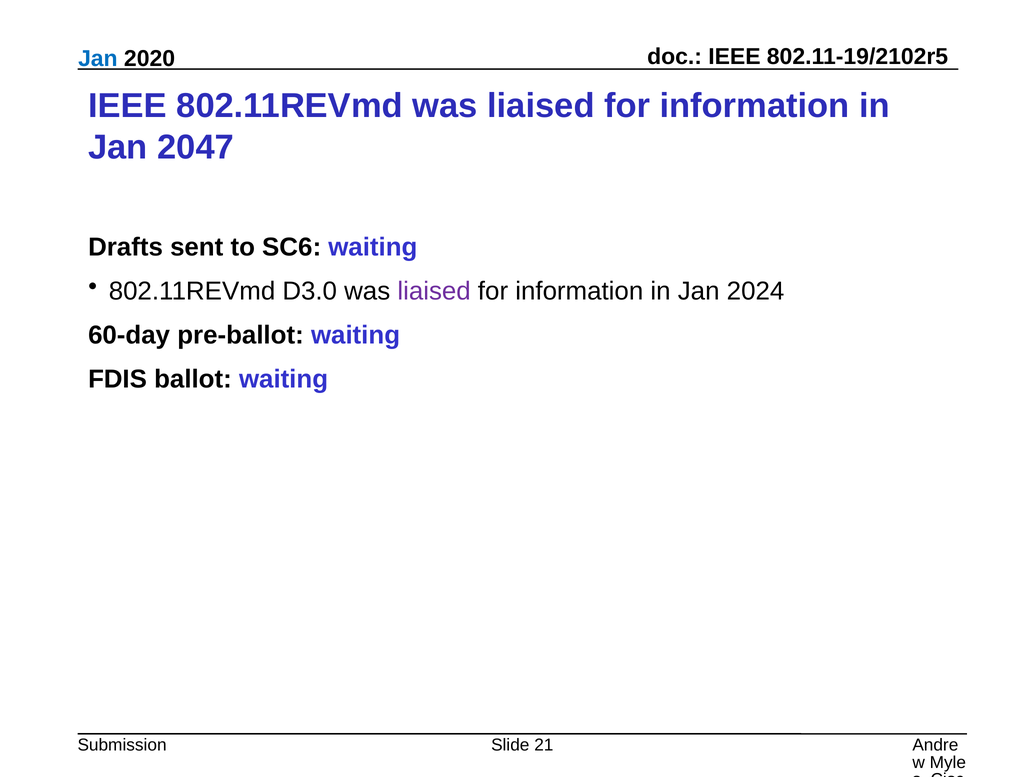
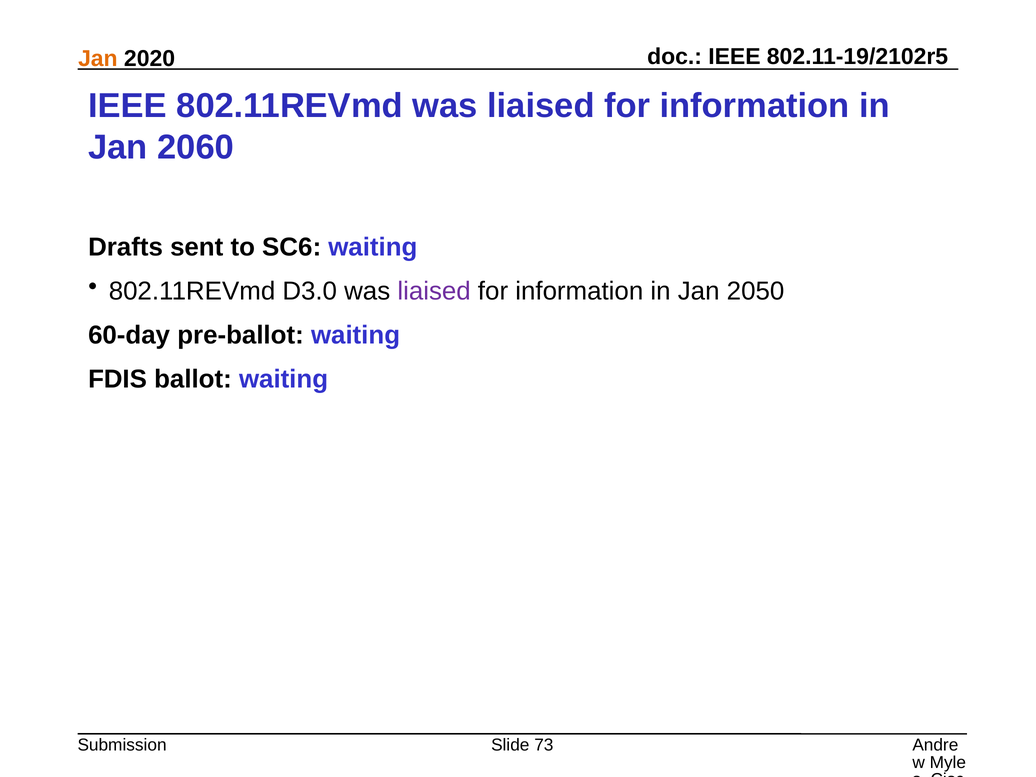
Jan colour: blue -> orange (98, 59)
2047: 2047 -> 2060 (196, 148)
2024: 2024 -> 2050 (756, 291)
21: 21 -> 73 (544, 745)
